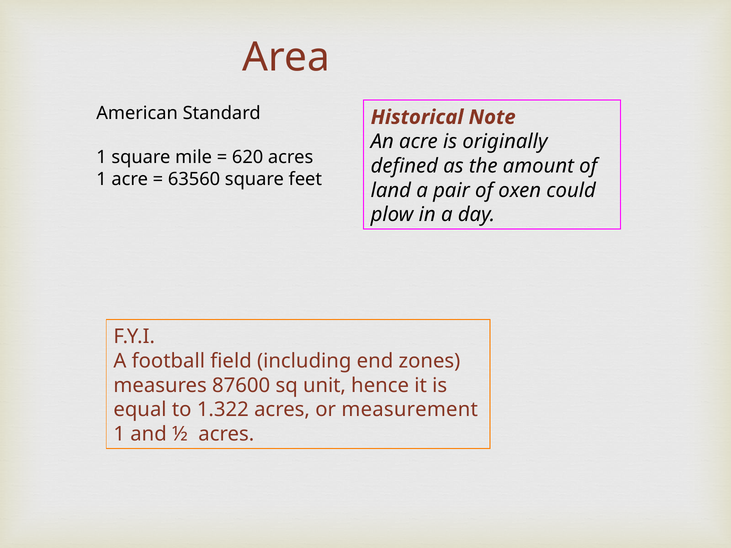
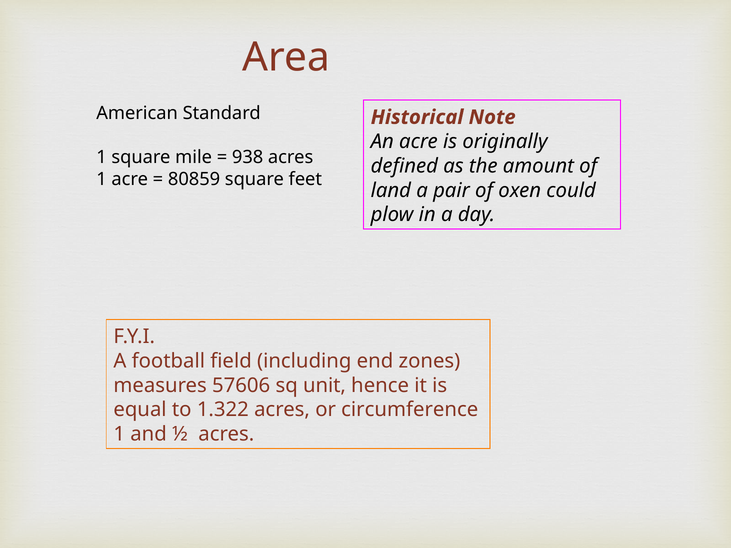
620: 620 -> 938 (248, 157)
63560: 63560 -> 80859 (194, 179)
87600: 87600 -> 57606 (241, 386)
measurement: measurement -> circumference (410, 410)
